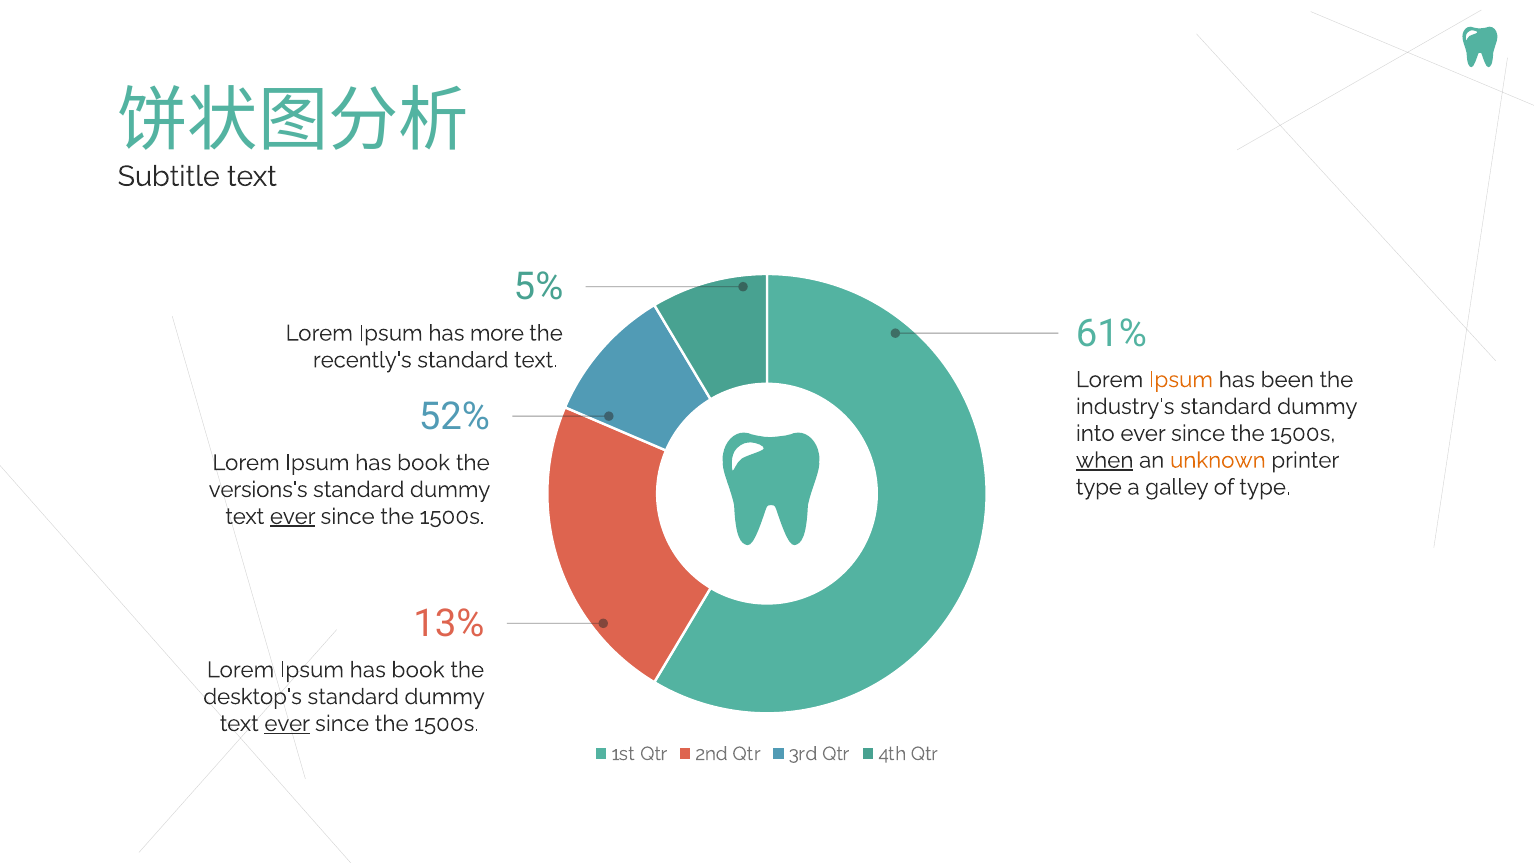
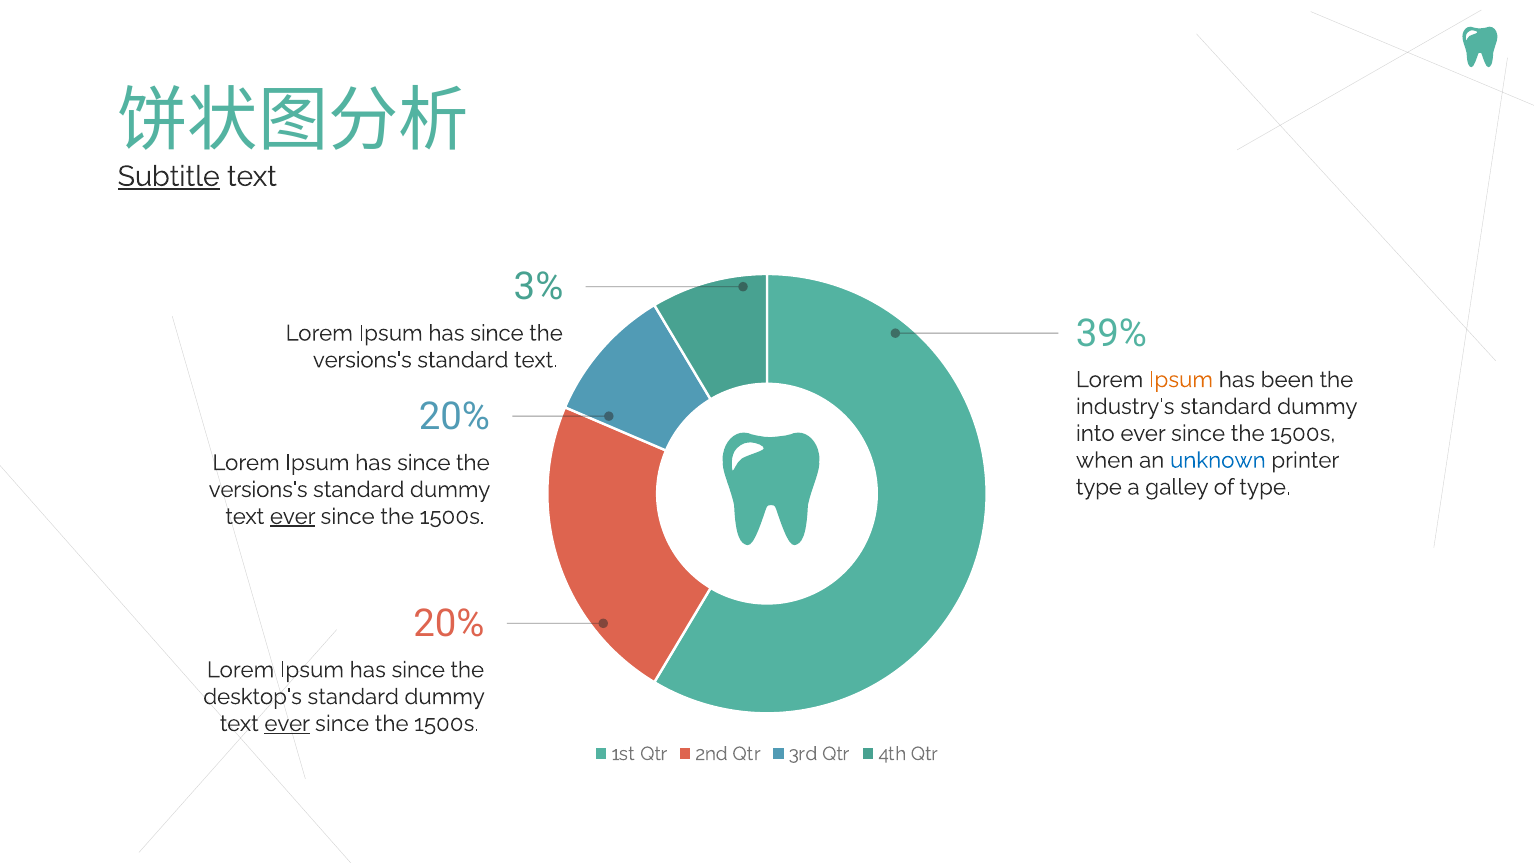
Subtitle underline: none -> present (169, 176)
5%: 5% -> 3% (539, 287)
61%: 61% -> 39% (1111, 334)
more: more -> since (497, 333)
recently's: recently's -> versions's (362, 360)
52%: 52% -> 20% (454, 417)
when underline: present -> none (1105, 460)
unknown colour: orange -> blue (1218, 460)
book: book -> since (424, 463)
13%: 13% -> 20% (449, 624)
book: book -> since (418, 670)
